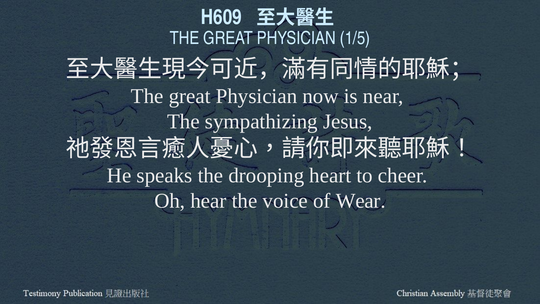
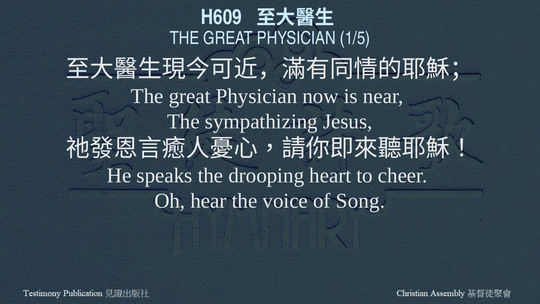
Wear: Wear -> Song (360, 201)
